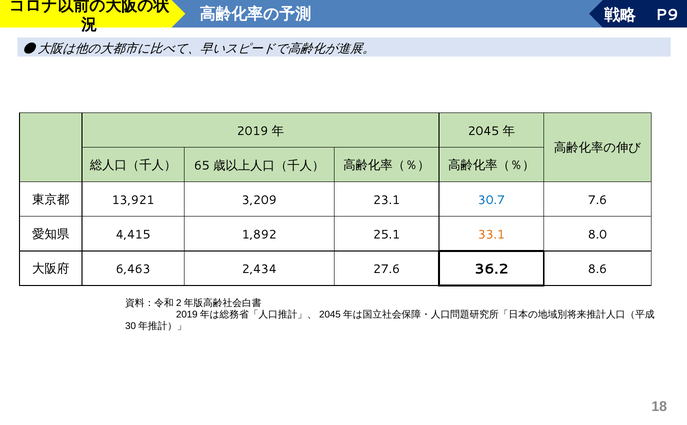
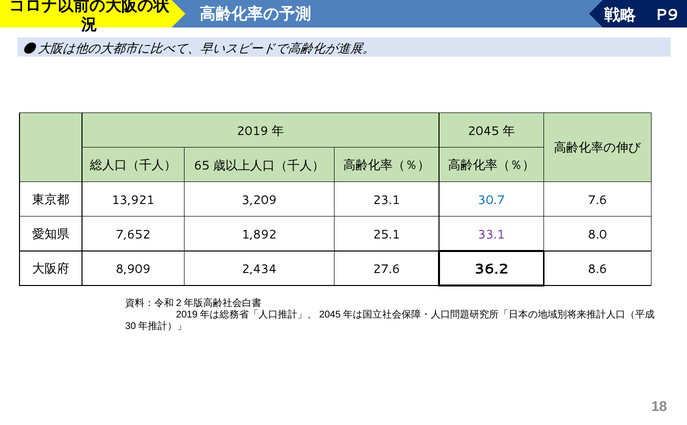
4,415: 4,415 -> 7,652 (133, 234)
33.1 colour: orange -> purple (491, 234)
6,463: 6,463 -> 8,909 (133, 269)
